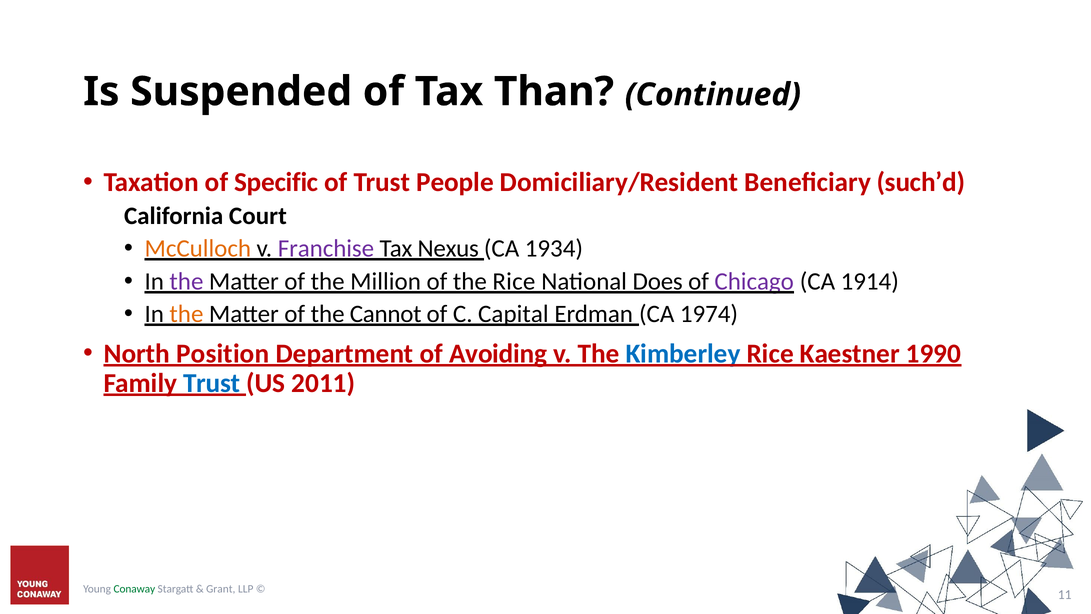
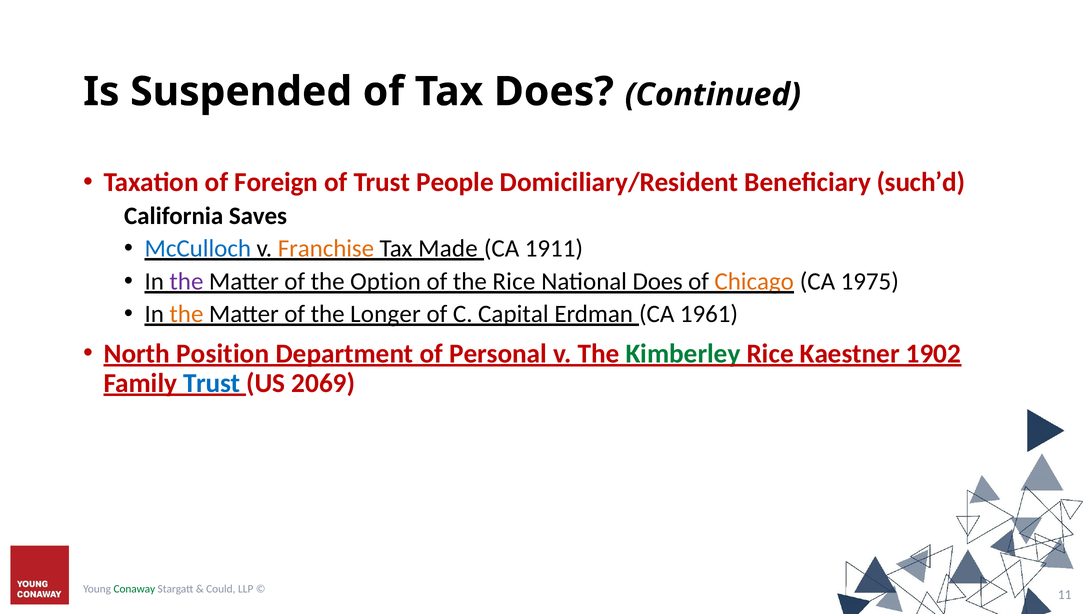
Tax Than: Than -> Does (554, 92)
Specific: Specific -> Foreign (276, 182)
Court: Court -> Saves (258, 216)
McCulloch colour: orange -> blue (198, 249)
Franchise colour: purple -> orange (326, 249)
Nexus: Nexus -> Made (448, 249)
1934: 1934 -> 1911 (554, 249)
Million: Million -> Option (385, 281)
Chicago colour: purple -> orange (754, 281)
1914: 1914 -> 1975 (870, 281)
Cannot: Cannot -> Longer (385, 314)
1974: 1974 -> 1961 (709, 314)
Avoiding: Avoiding -> Personal (498, 353)
Kimberley colour: blue -> green (683, 353)
1990: 1990 -> 1902 (933, 353)
2011: 2011 -> 2069 (323, 383)
Grant: Grant -> Could (221, 589)
